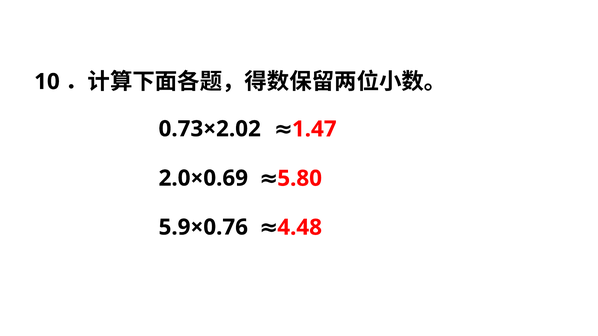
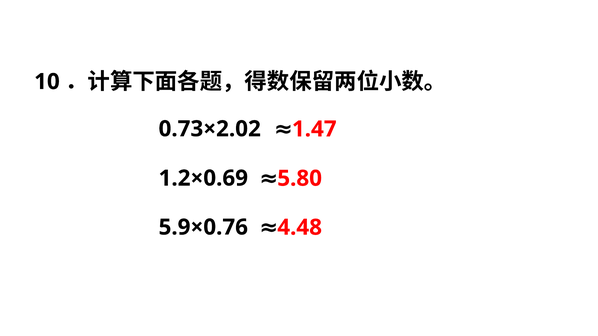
2.0×0.69: 2.0×0.69 -> 1.2×0.69 (203, 178)
